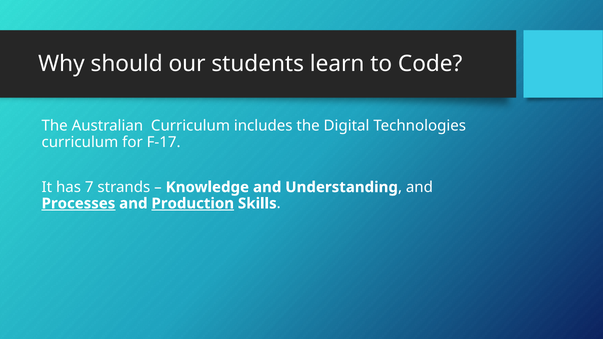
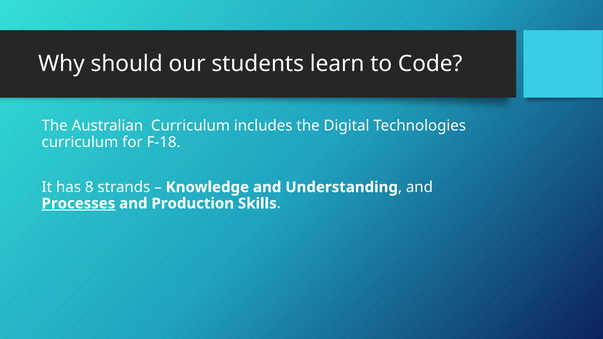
F-17: F-17 -> F-18 (164, 142)
7: 7 -> 8 (89, 187)
Production underline: present -> none (193, 204)
